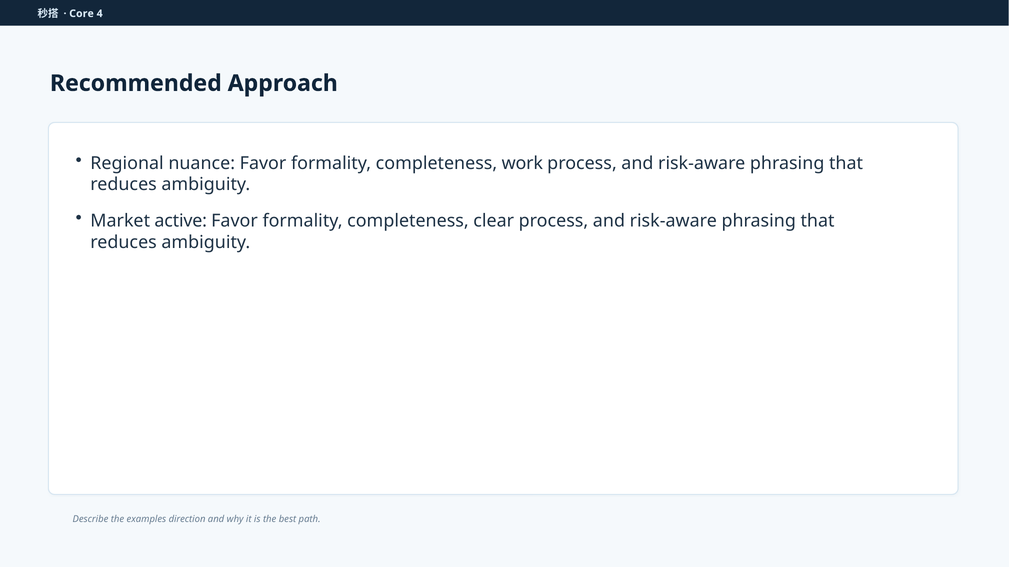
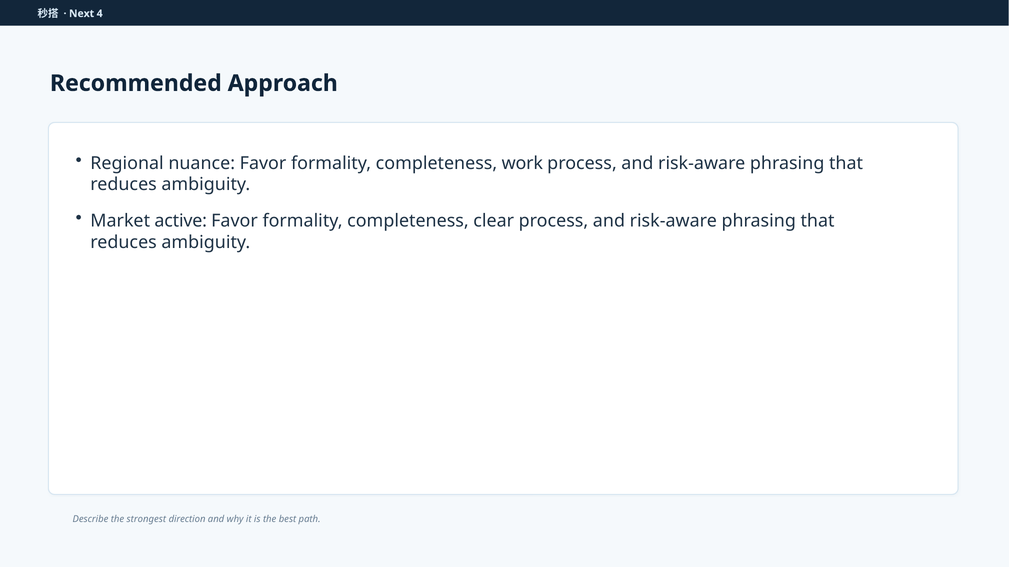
Core: Core -> Next (82, 14)
examples: examples -> strongest (146, 520)
